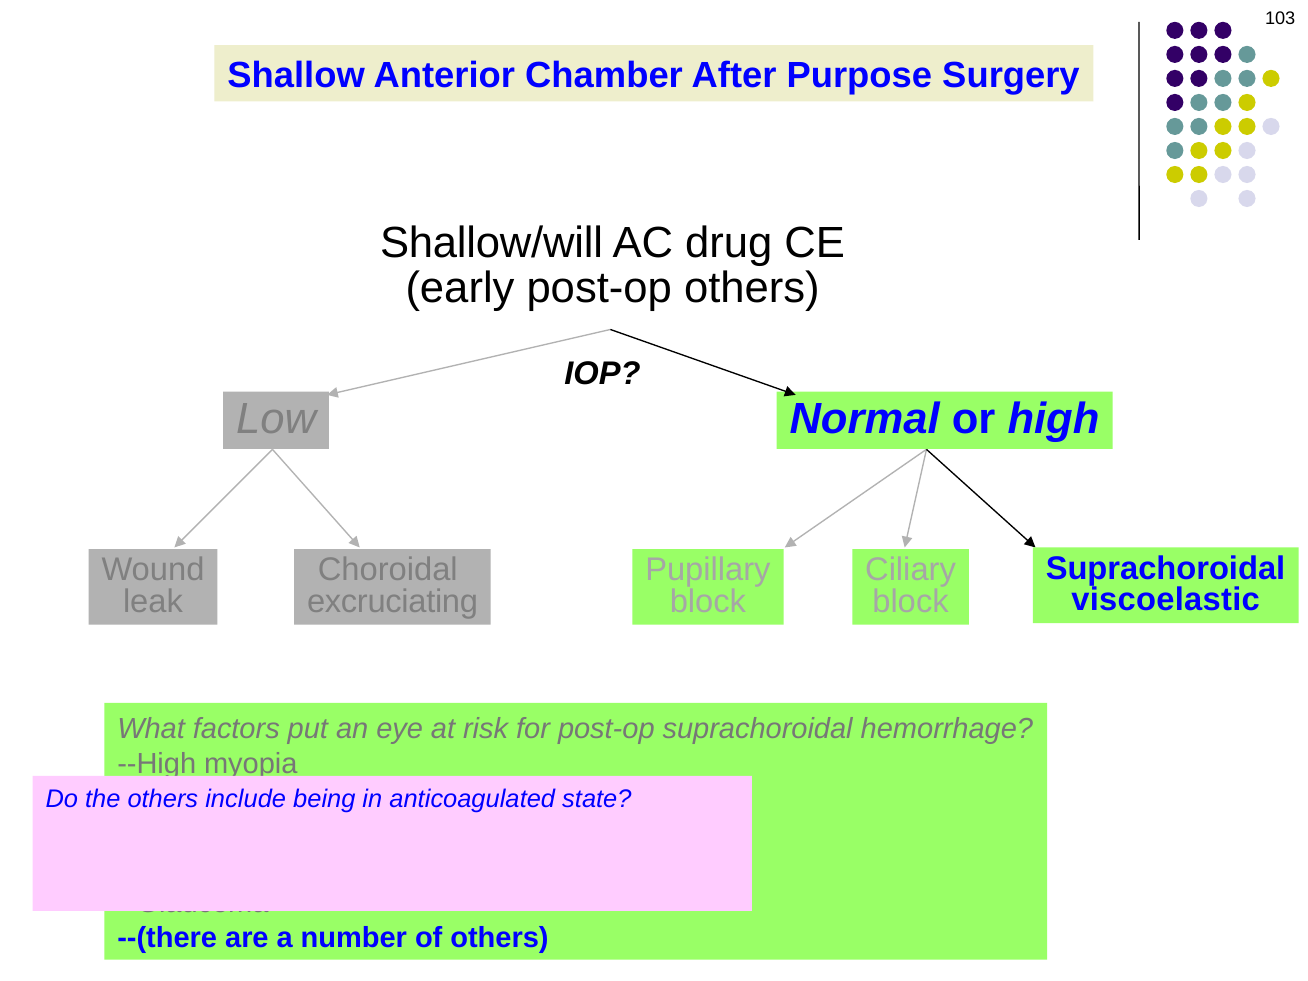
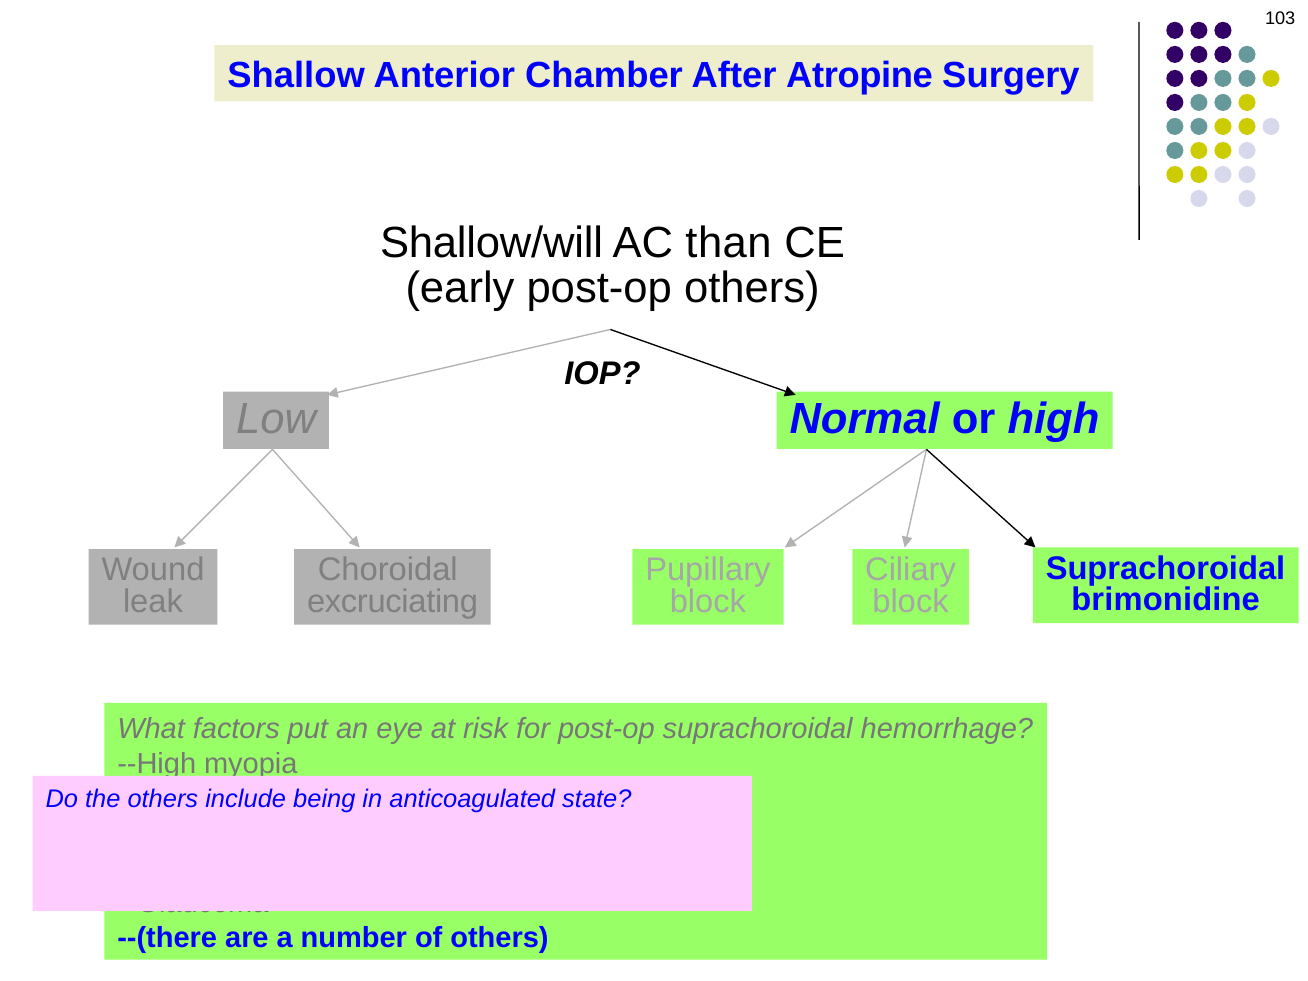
Purpose: Purpose -> Atropine (860, 76)
drug: drug -> than (729, 243)
viscoelastic: viscoelastic -> brimonidine (1166, 600)
